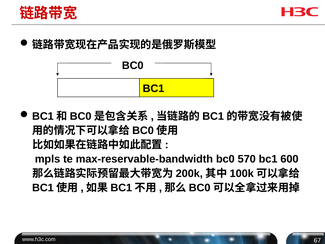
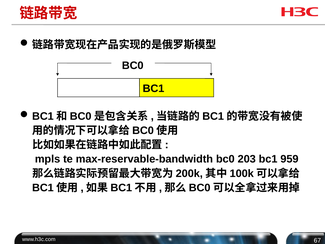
570: 570 -> 203 (247, 159)
600: 600 -> 959 (289, 159)
